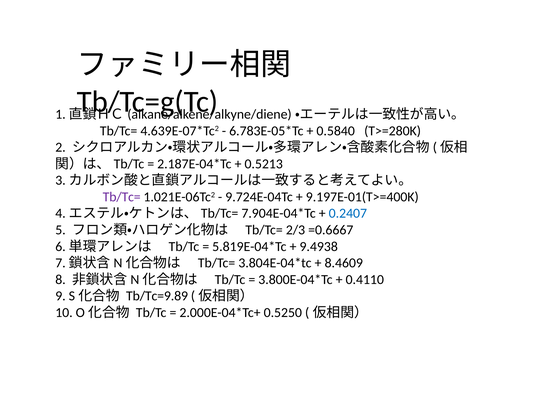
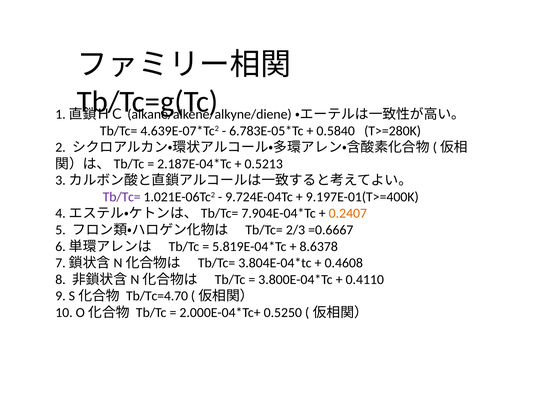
0.2407 colour: blue -> orange (348, 214)
9.4938: 9.4938 -> 8.6378 (319, 247)
8.4609: 8.4609 -> 0.4608 (344, 263)
Tb/Tc=9.89: Tb/Tc=9.89 -> Tb/Tc=4.70 (157, 296)
